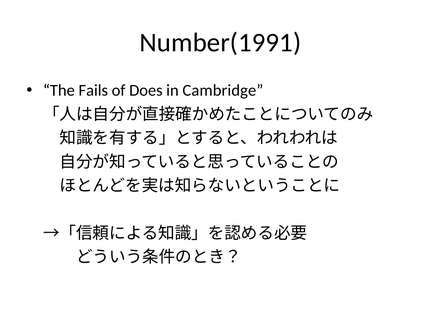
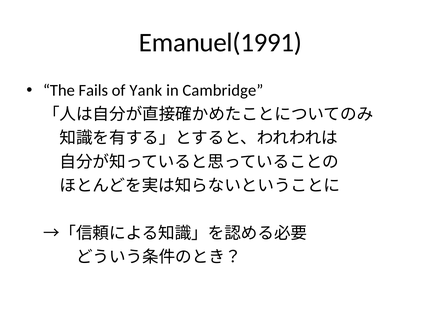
Number(1991: Number(1991 -> Emanuel(1991 (220, 43)
Does: Does -> Yank (146, 90)
